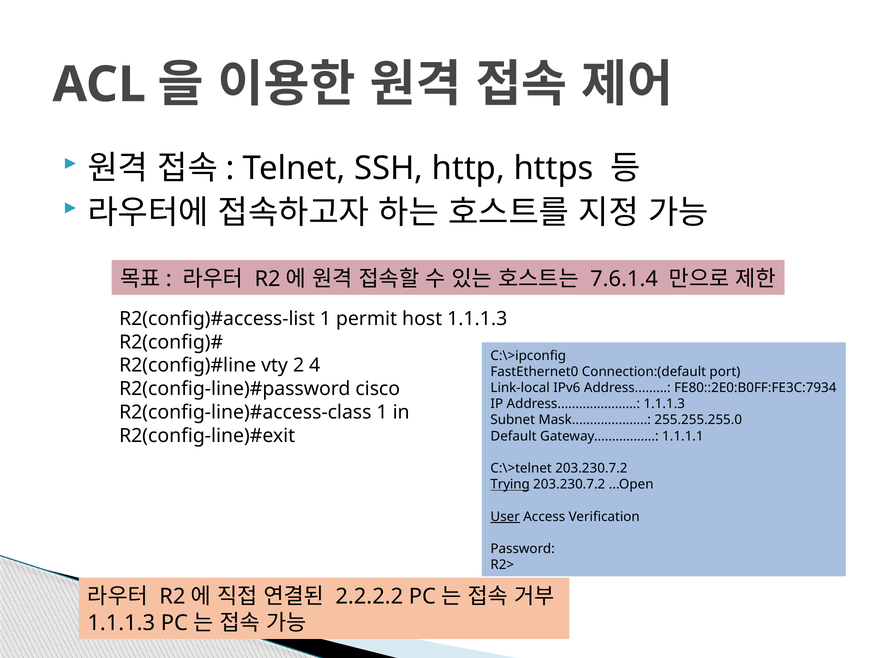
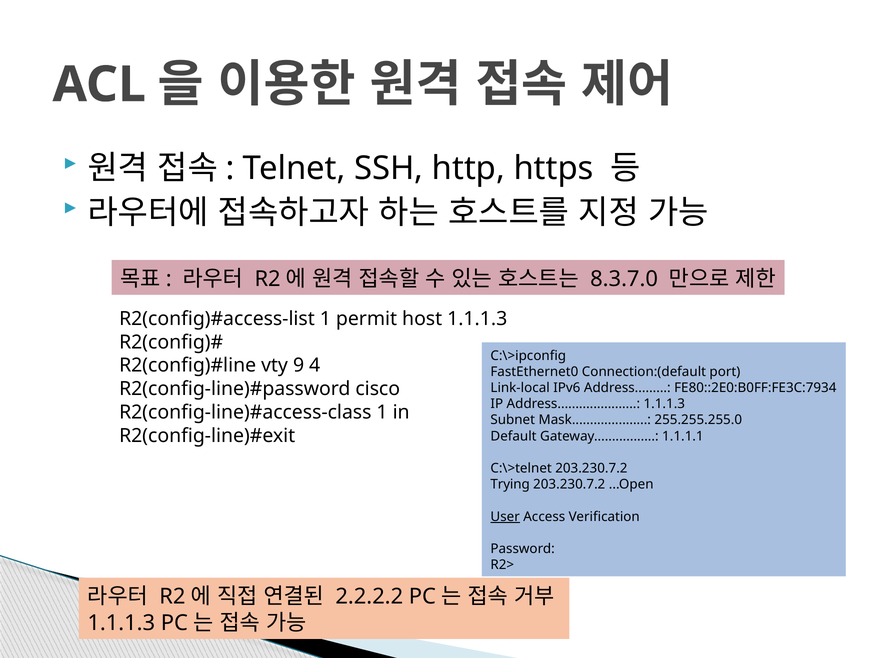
7.6.1.4: 7.6.1.4 -> 8.3.7.0 (624, 279)
2: 2 -> 9 (299, 365)
Trying underline: present -> none (510, 484)
